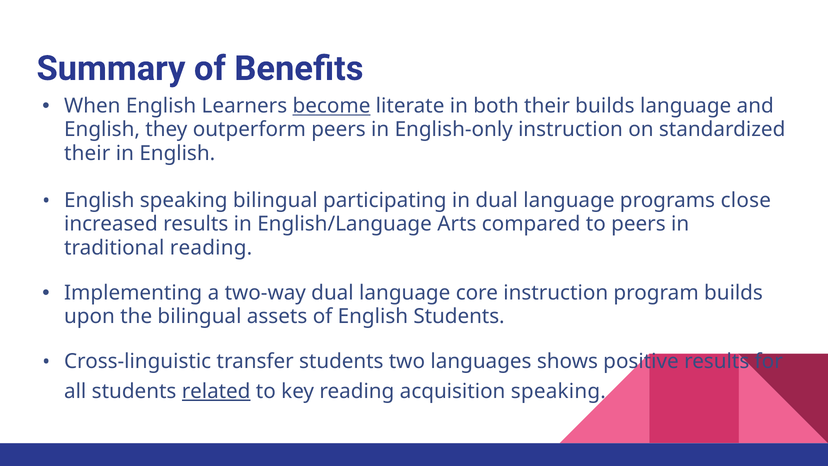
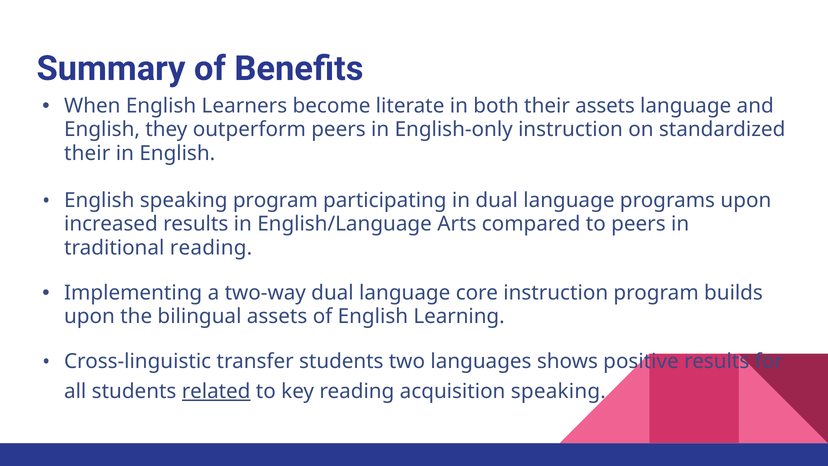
become underline: present -> none (332, 106)
their builds: builds -> assets (605, 106)
speaking bilingual: bilingual -> program (275, 200)
programs close: close -> upon (746, 200)
English Students: Students -> Learning (459, 316)
